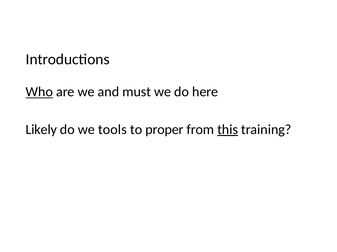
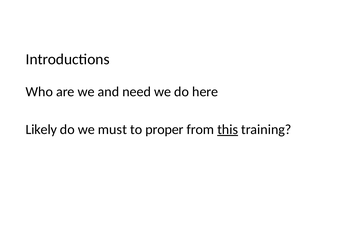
Who underline: present -> none (39, 92)
must: must -> need (137, 92)
tools: tools -> must (112, 130)
